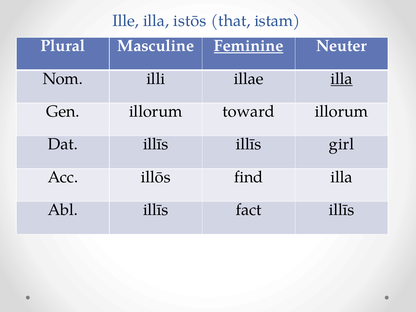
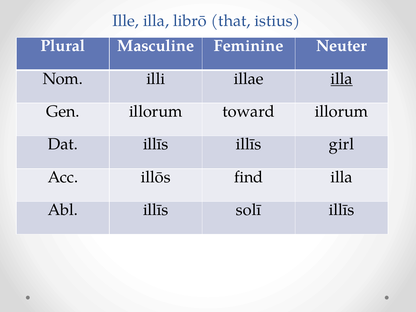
istōs: istōs -> librō (190, 21)
istam: istam -> istius (277, 21)
Feminine underline: present -> none (249, 46)
fact: fact -> solī (249, 210)
